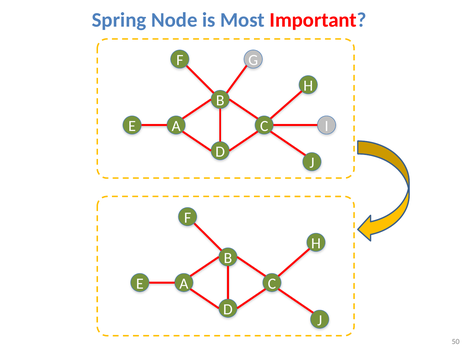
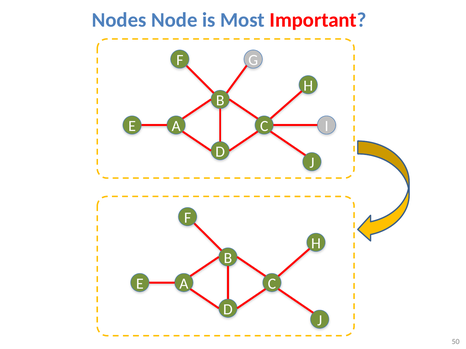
Spring: Spring -> Nodes (119, 20)
